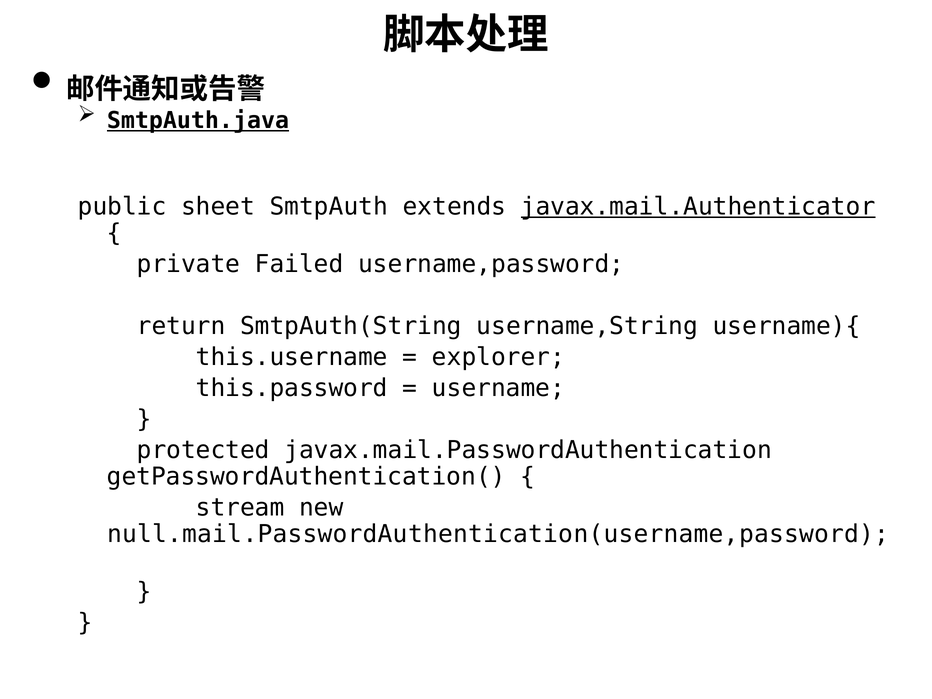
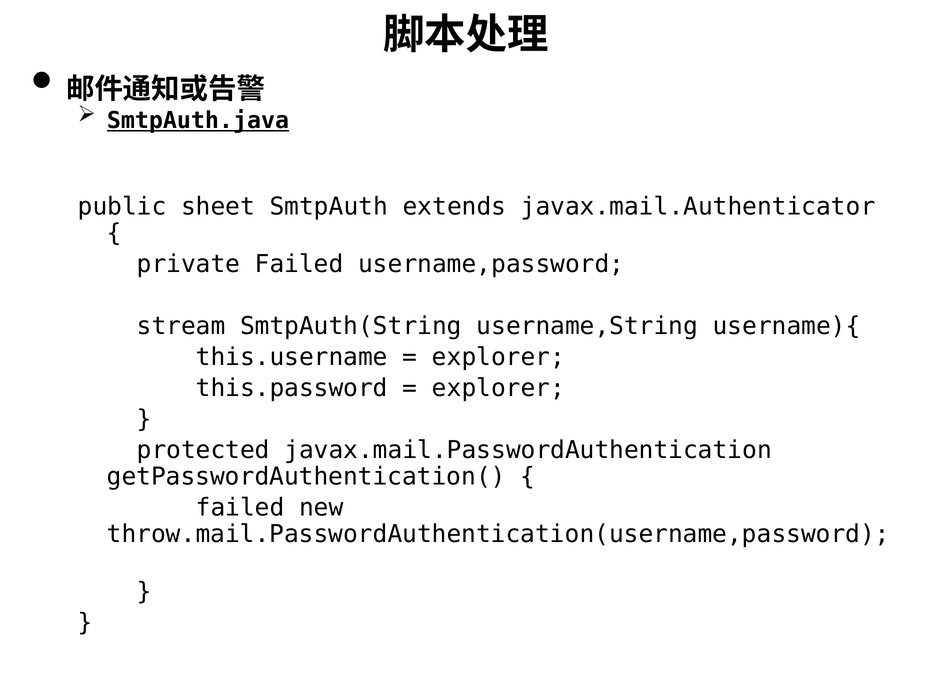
javax.mail.Authenticator underline: present -> none (698, 207)
return: return -> stream (181, 326)
username: username -> explorer (498, 388)
stream: stream -> failed (240, 508)
null.mail.PasswordAuthentication(username,password: null.mail.PasswordAuthentication(username,password -> throw.mail.PasswordAuthentication(username,password (498, 534)
